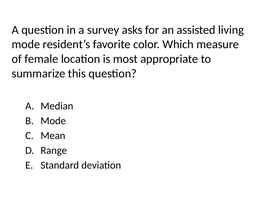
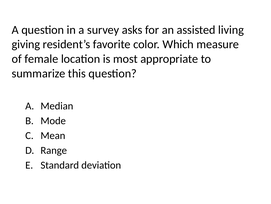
mode: mode -> giving (26, 44)
